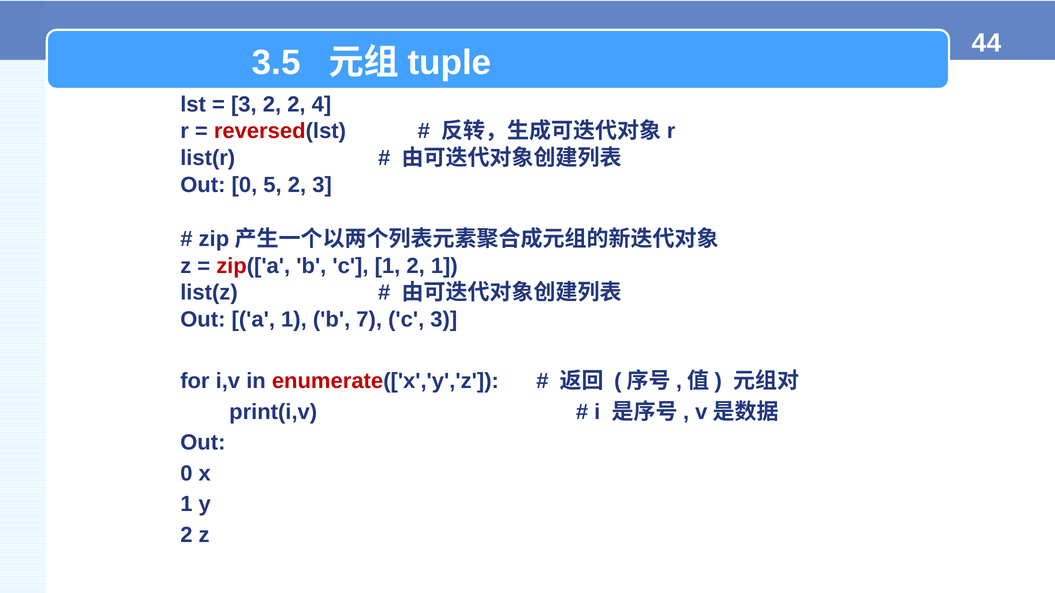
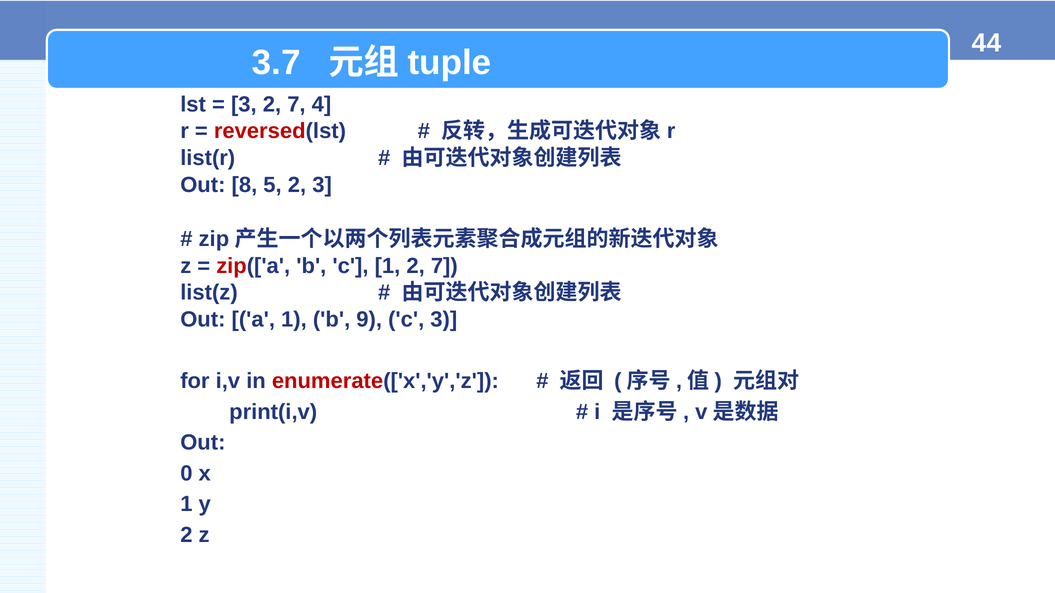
3.5: 3.5 -> 3.7 (276, 62)
3 2 2: 2 -> 7 (296, 104)
0: 0 -> 8 (244, 185)
1 2 1: 1 -> 7 (444, 266)
7: 7 -> 9 (369, 320)
